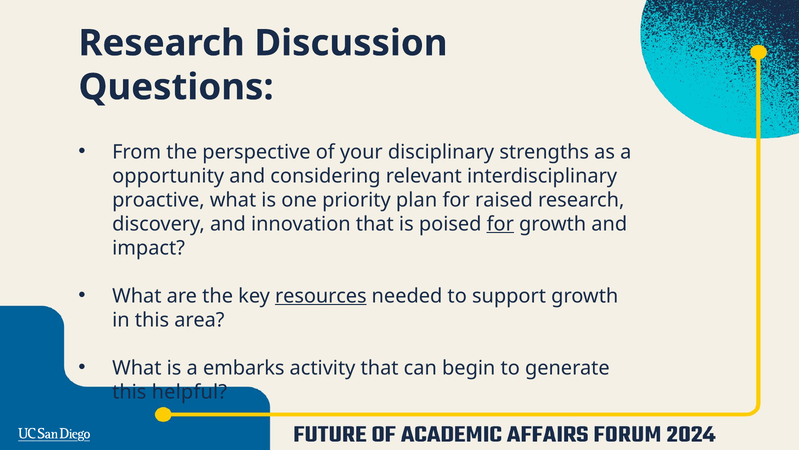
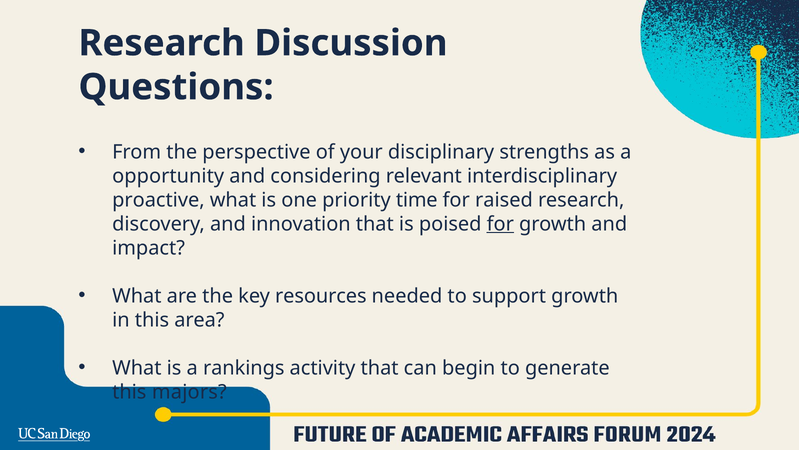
plan: plan -> time (417, 200)
resources underline: present -> none (321, 296)
embarks: embarks -> rankings (244, 368)
helpful: helpful -> majors (189, 392)
